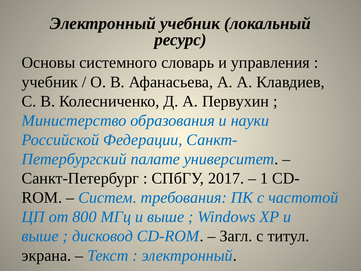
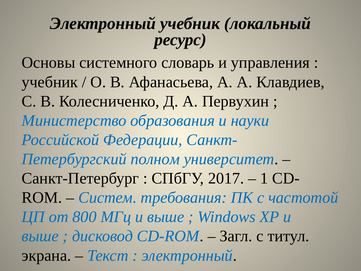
палате: палате -> полном (155, 159)
